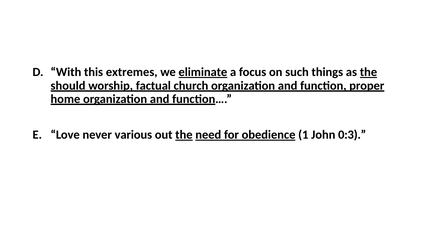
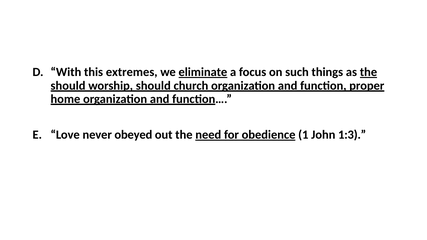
worship factual: factual -> should (153, 86)
various: various -> obeyed (133, 135)
the underline: present -> none (184, 135)
0:3: 0:3 -> 1:3 (352, 135)
